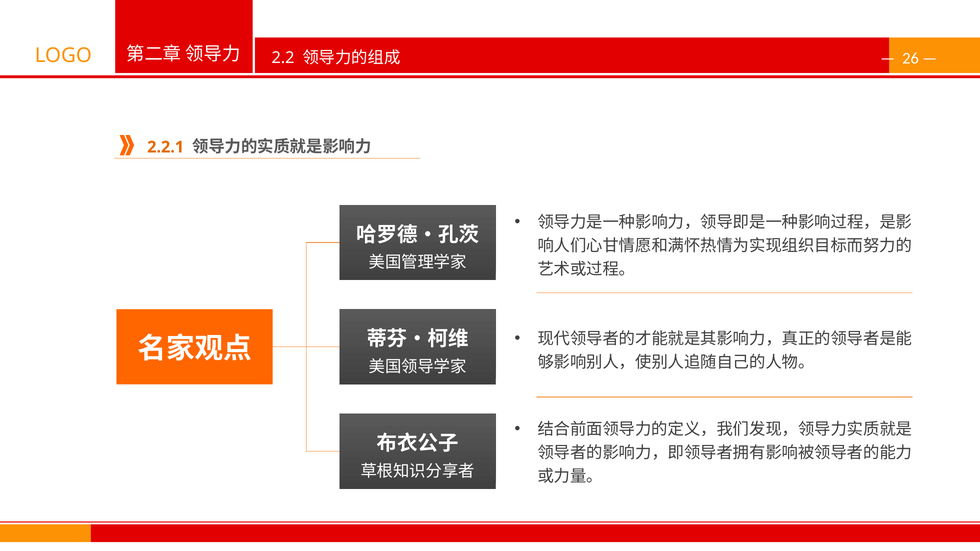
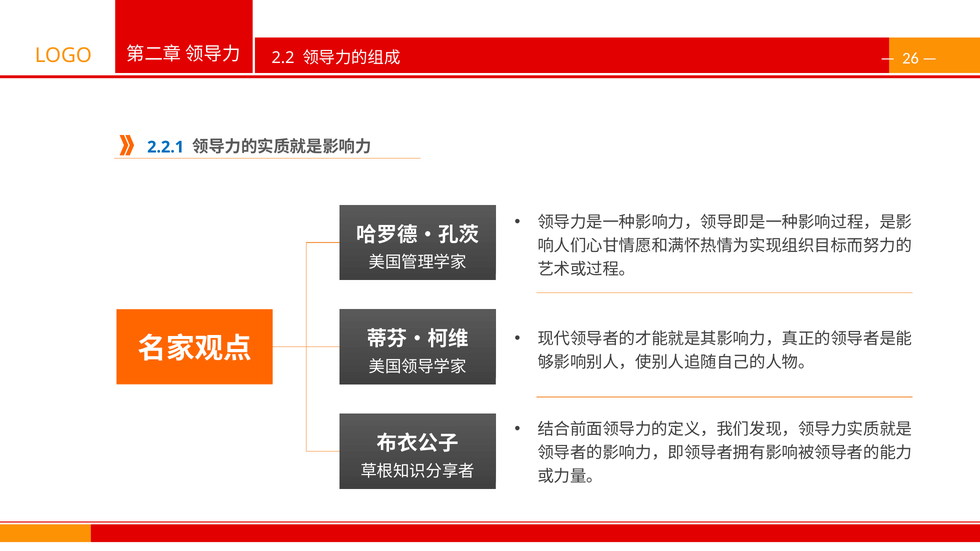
2.2.1 colour: orange -> blue (166, 147)
